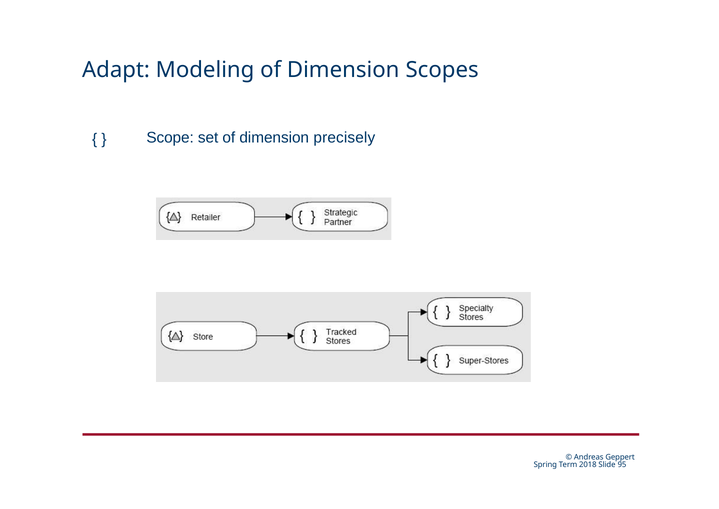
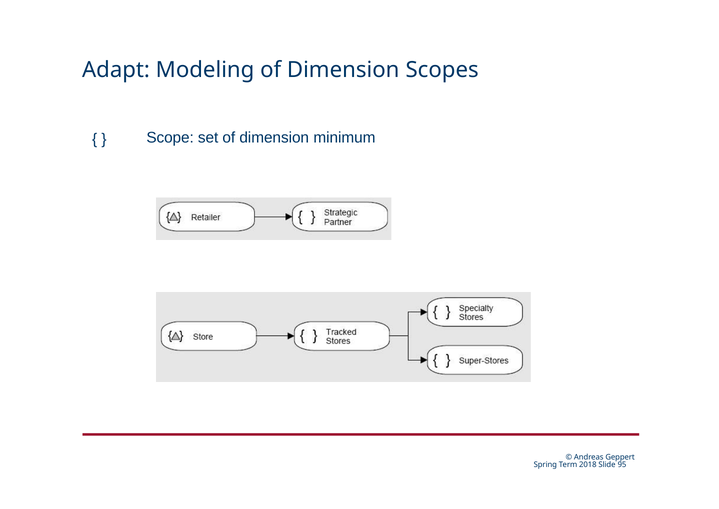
precisely: precisely -> minimum (344, 137)
